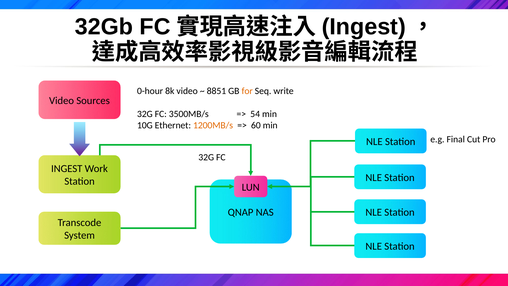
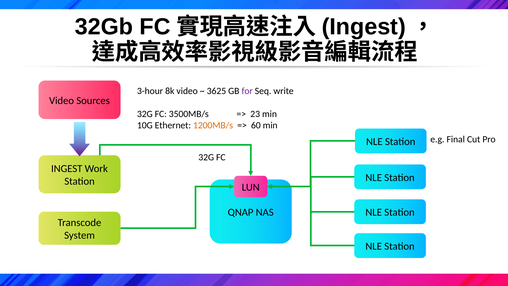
0-hour: 0-hour -> 3-hour (150, 91)
8851: 8851 -> 3625 (216, 91)
for colour: orange -> purple (247, 91)
54: 54 -> 23 (255, 114)
